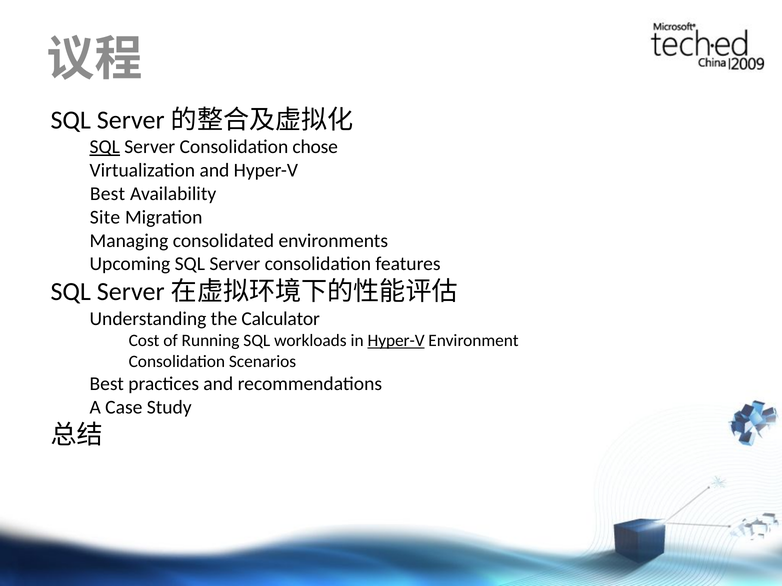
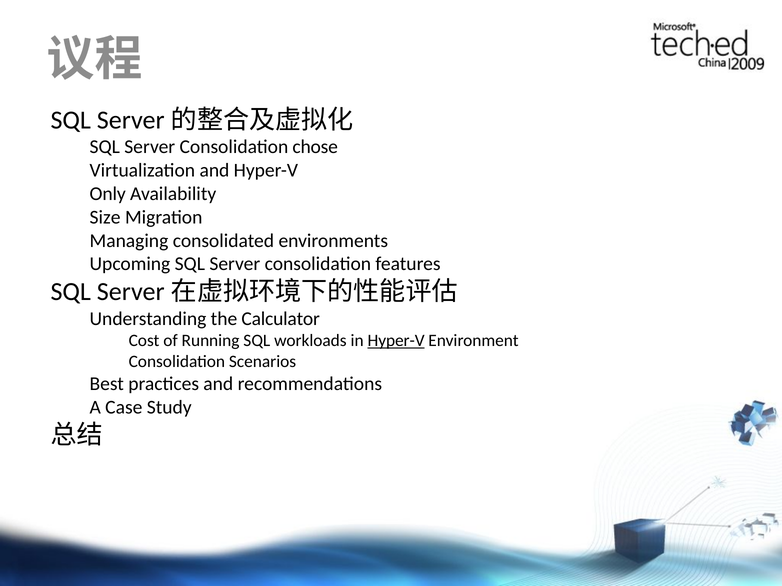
SQL underline: present -> none (105, 147)
Best: Best -> Only (108, 194)
Site: Site -> Size (105, 217)
